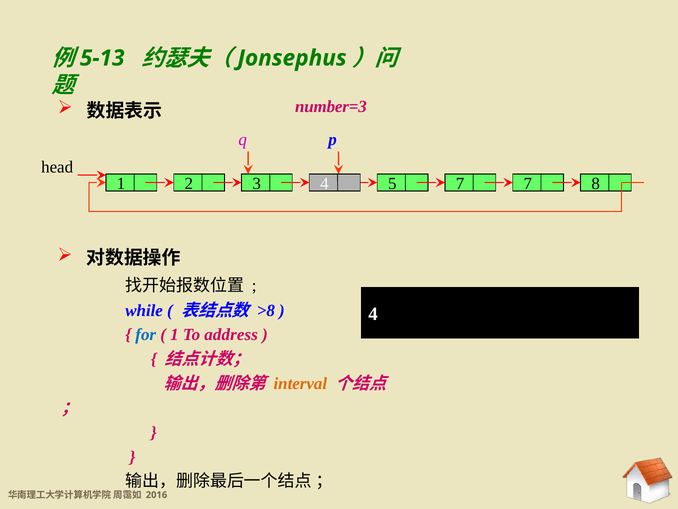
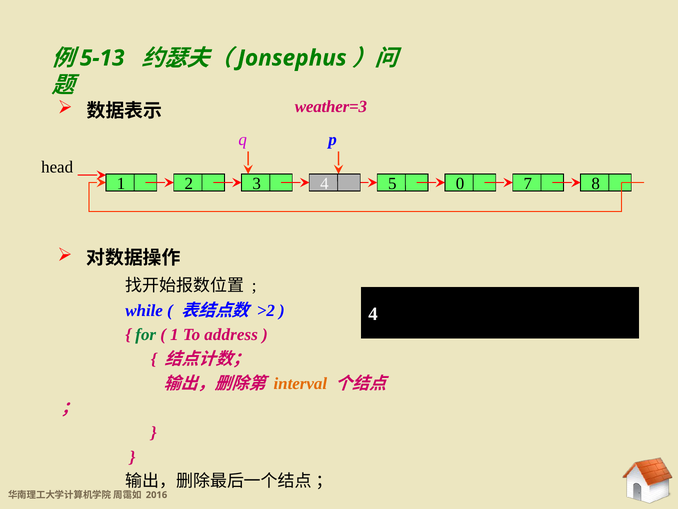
number=3: number=3 -> weather=3 (331, 107)
5 7: 7 -> 0 (460, 183)
>8: >8 -> >2 (266, 310)
for colour: blue -> green (146, 335)
